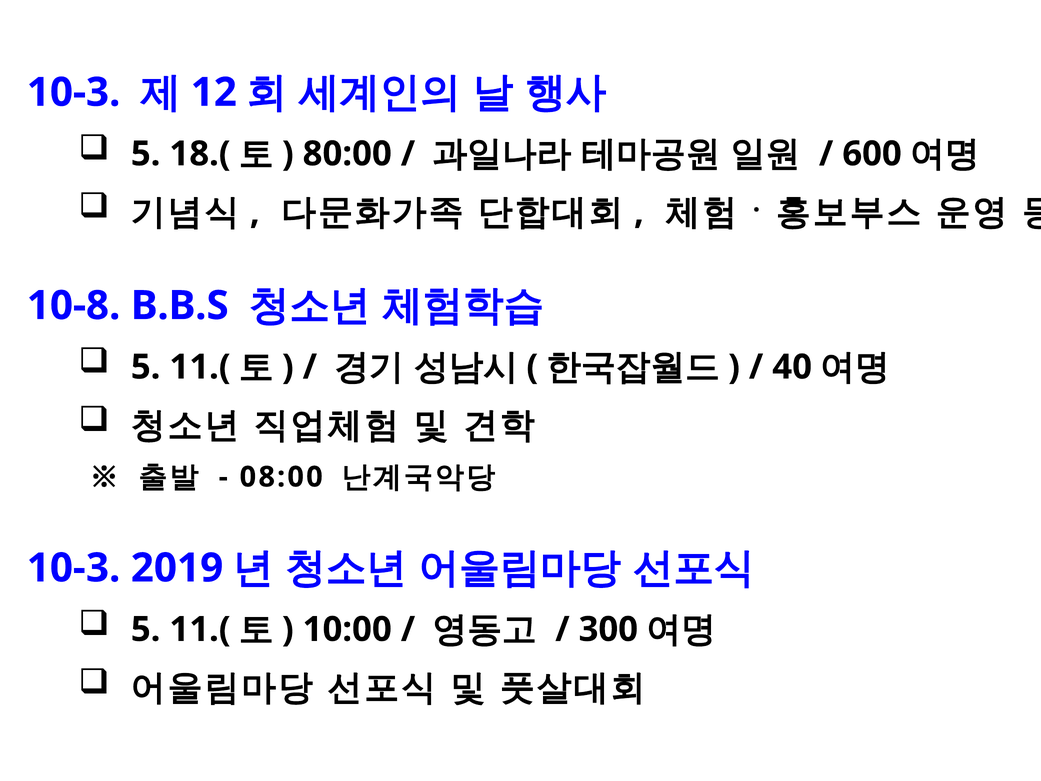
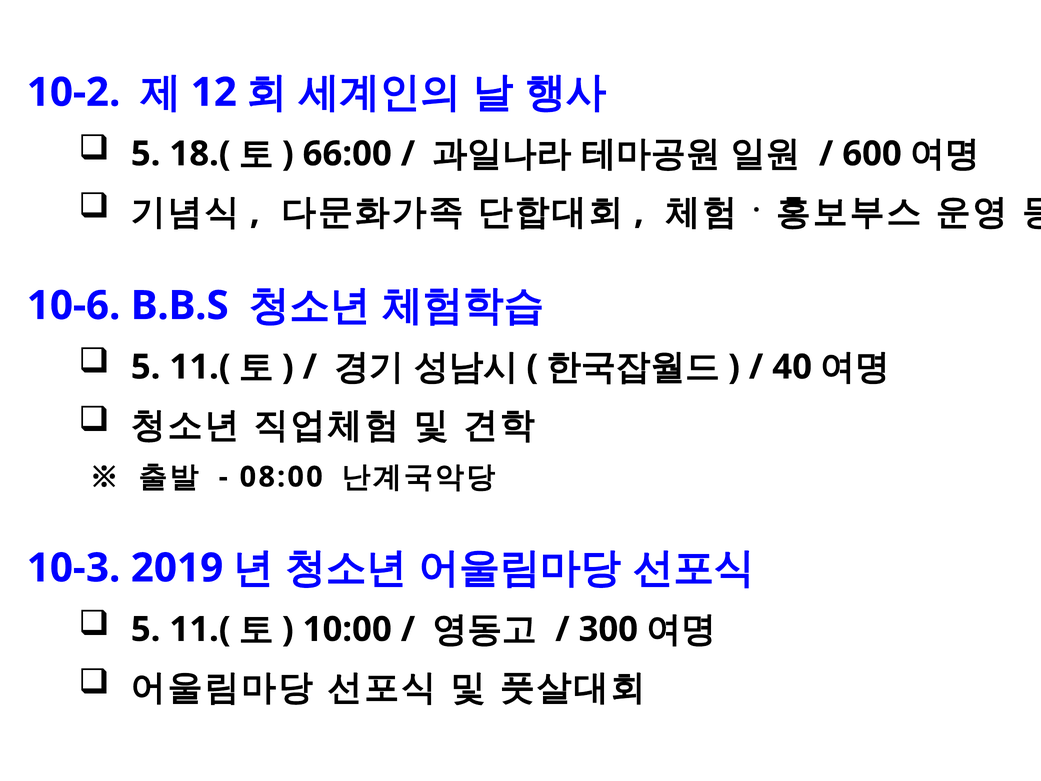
10-3: 10-3 -> 10-2 (74, 92)
80:00: 80:00 -> 66:00 (347, 154)
10-8: 10-8 -> 10-6 (74, 306)
